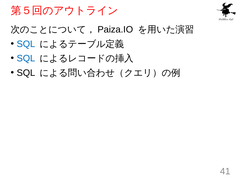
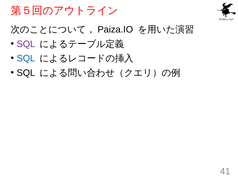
SQL colour: blue -> purple (26, 44)
